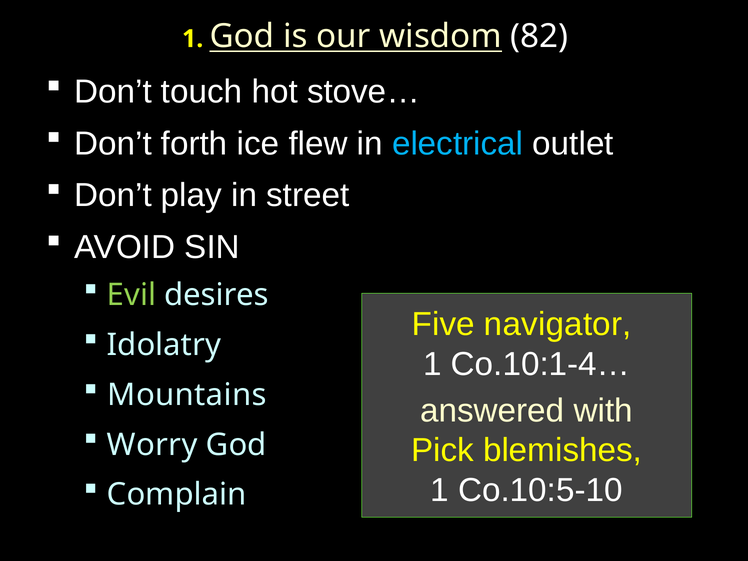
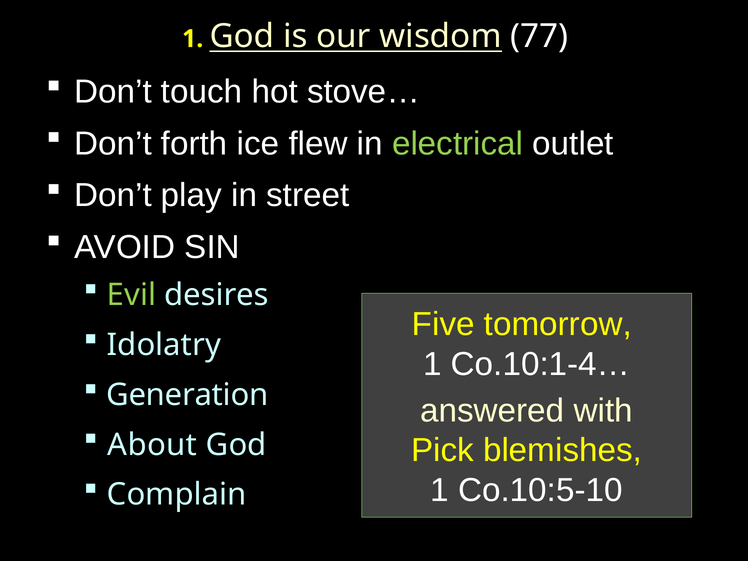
82: 82 -> 77 (539, 36)
electrical colour: light blue -> light green (458, 144)
navigator: navigator -> tomorrow (558, 325)
Mountains: Mountains -> Generation (187, 395)
Worry: Worry -> About (152, 445)
